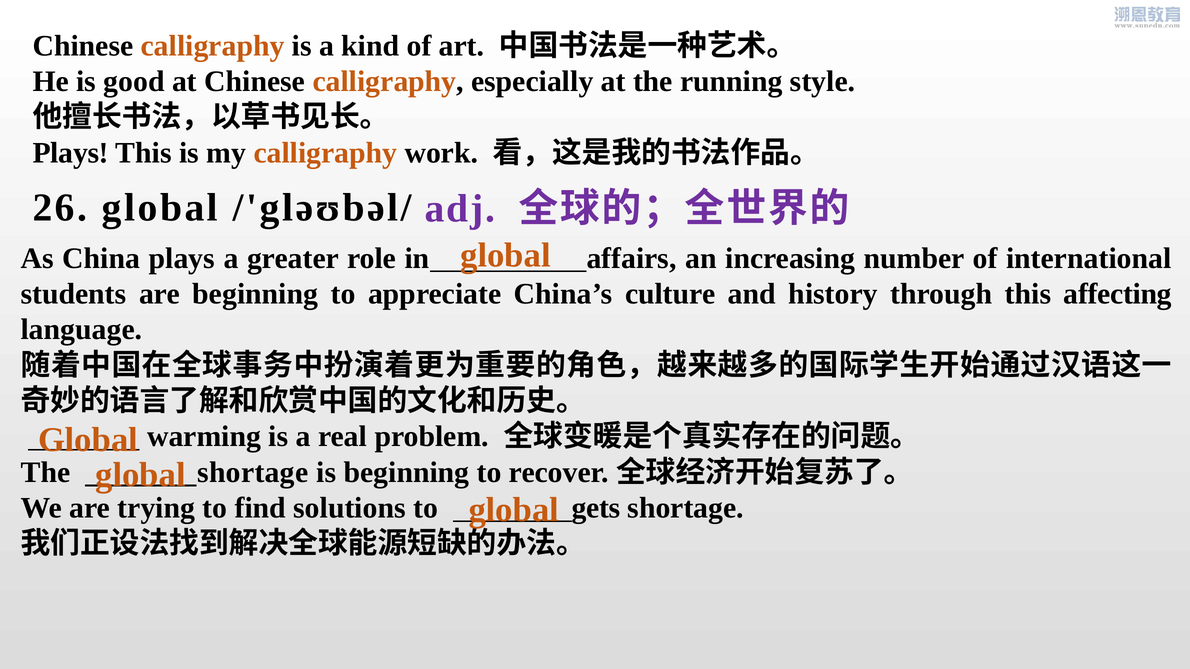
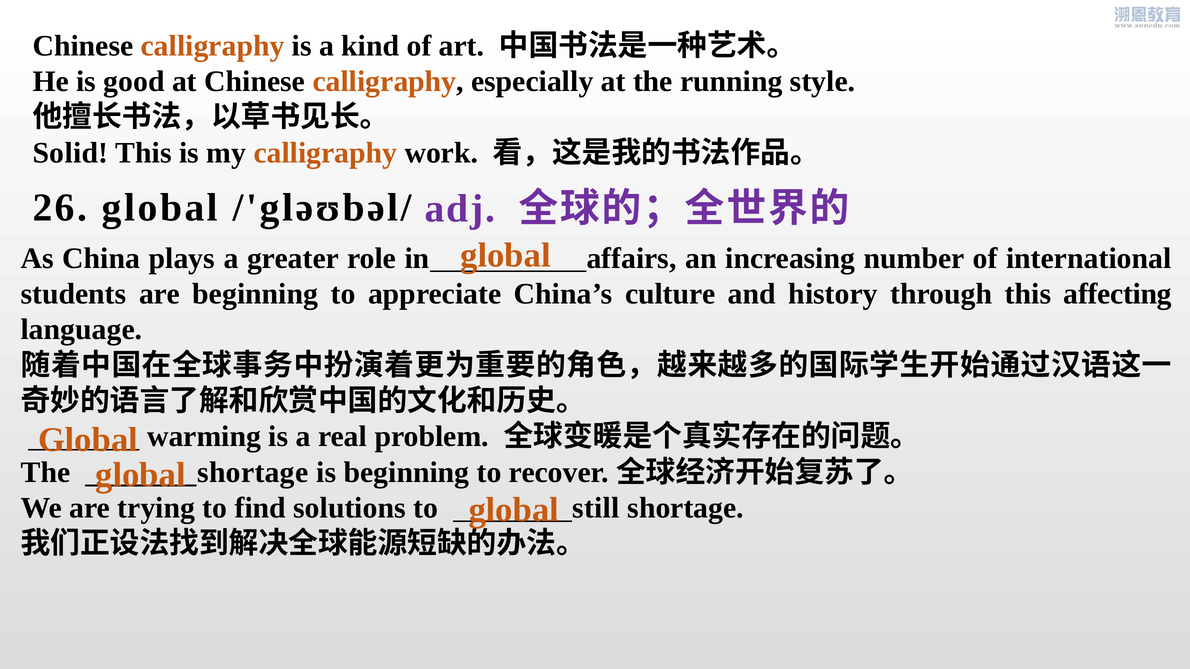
Plays: Plays -> Solid (70, 153)
gets: gets -> still (596, 508)
